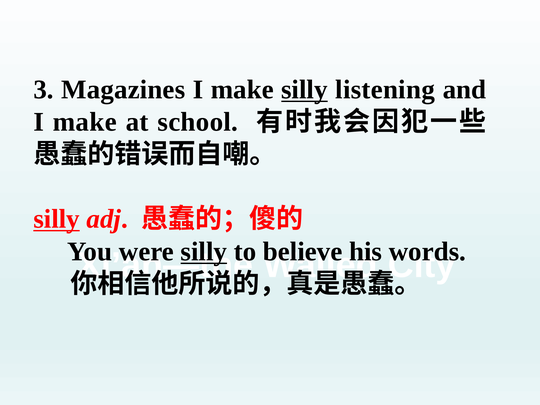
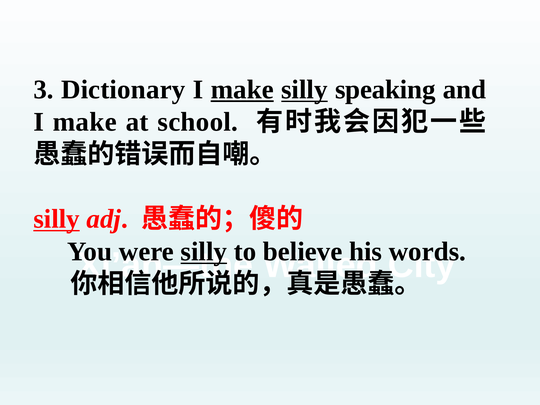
Magazines: Magazines -> Dictionary (123, 89)
make underline: none -> present (242, 89)
listening: listening -> speaking (385, 89)
